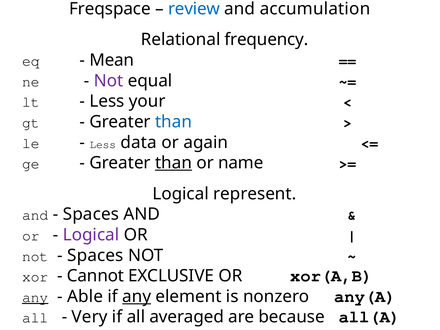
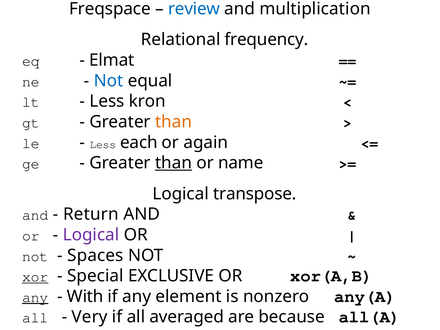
accumulation: accumulation -> multiplication (315, 9)
Mean: Mean -> Elmat (112, 60)
Not colour: purple -> blue (109, 81)
your: your -> kron (147, 101)
than colour: blue -> orange (174, 122)
data: data -> each (139, 142)
represent: represent -> transpose (255, 194)
Spaces: Spaces -> Return (91, 214)
xor underline: none -> present (35, 277)
Cannot: Cannot -> Special (95, 276)
Able: Able -> With (85, 296)
any underline: present -> none (137, 296)
